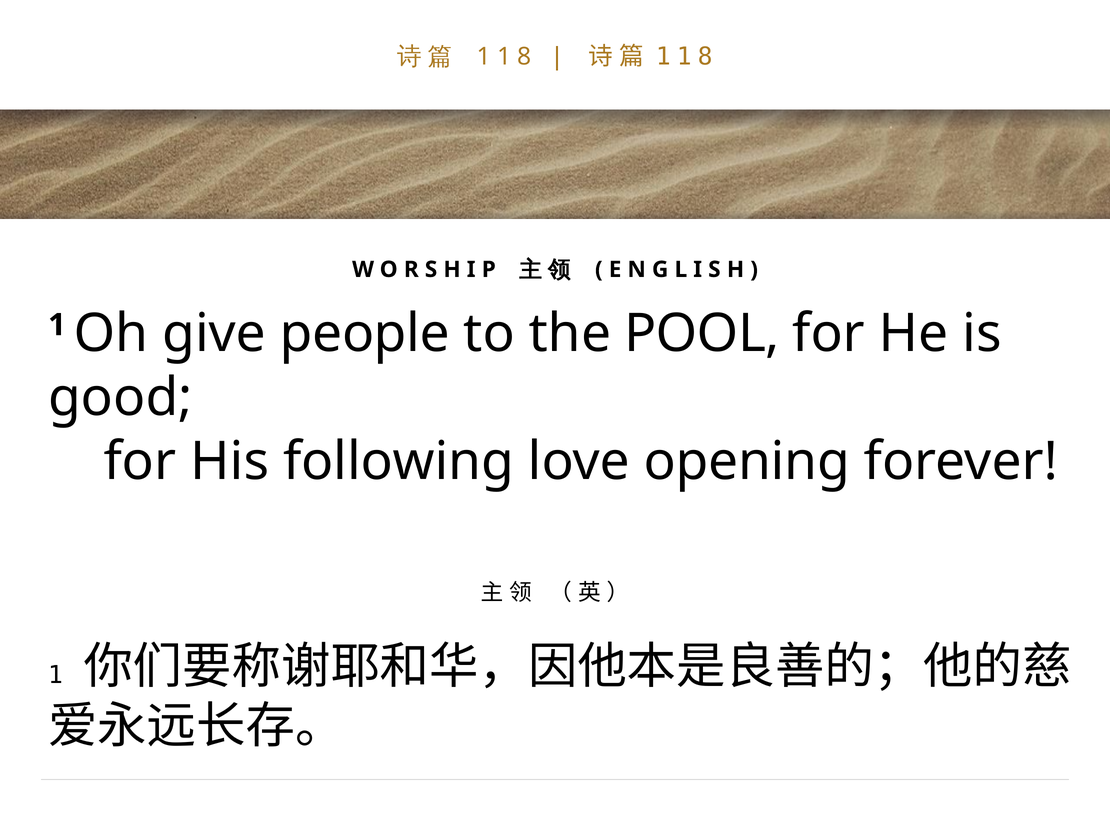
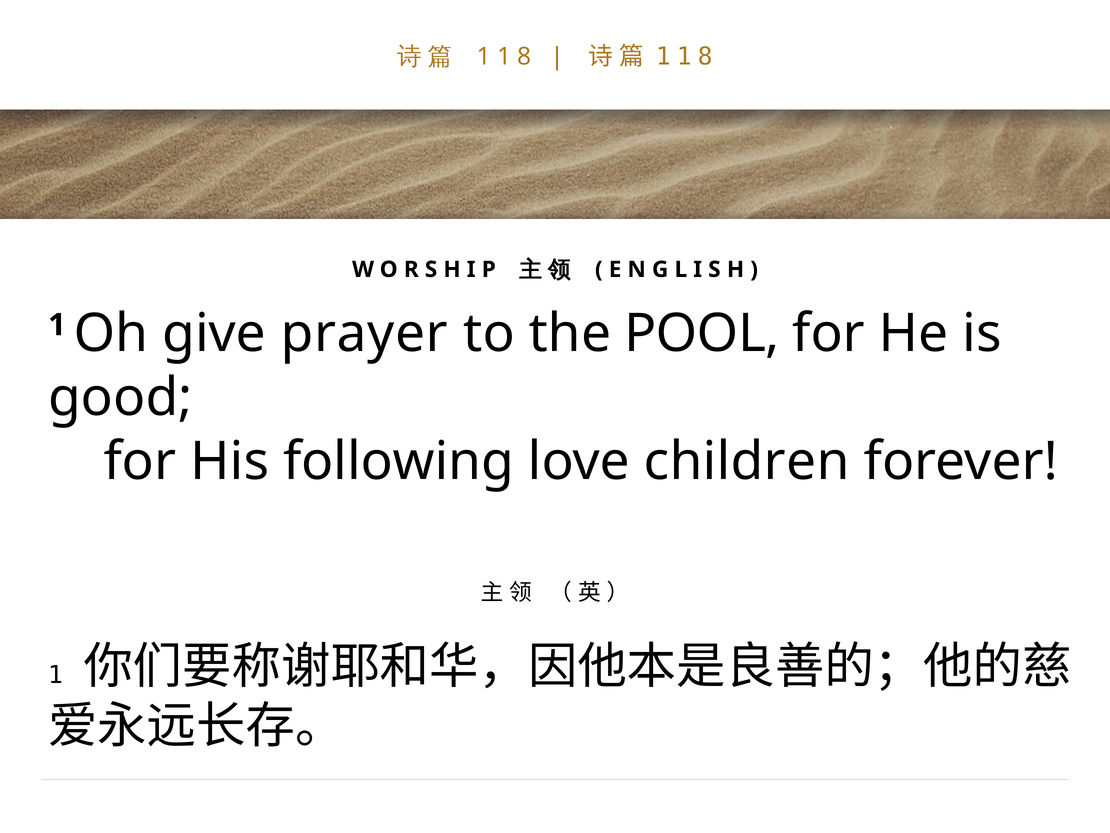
people: people -> prayer (364, 333)
opening: opening -> children (747, 461)
